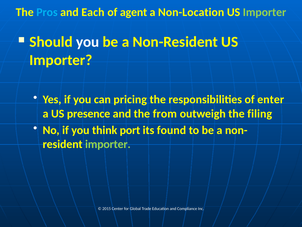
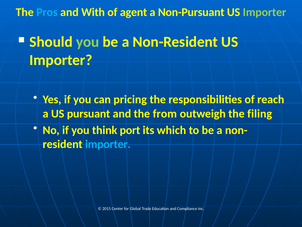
Each: Each -> With (93, 12)
Non-Location: Non-Location -> Non-Pursuant (191, 12)
you colour: white -> light green (88, 42)
enter: enter -> reach (271, 99)
presence: presence -> pursuant (89, 113)
found: found -> which (172, 130)
importer colour: light green -> light blue (108, 144)
